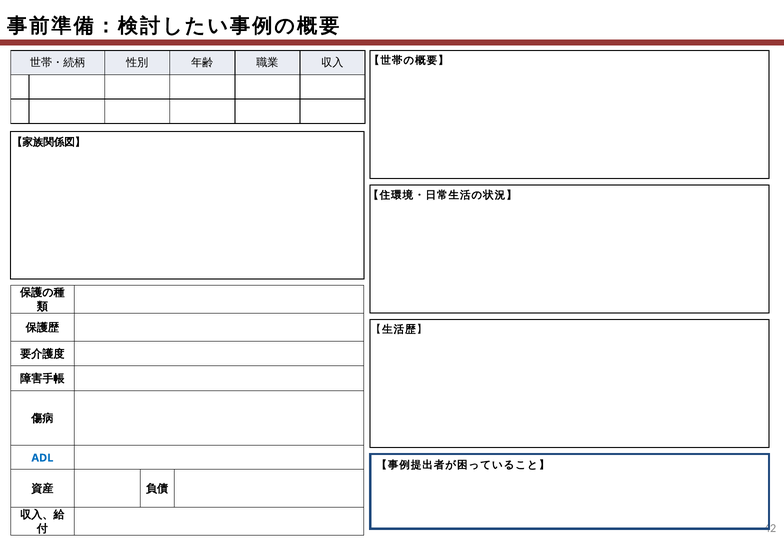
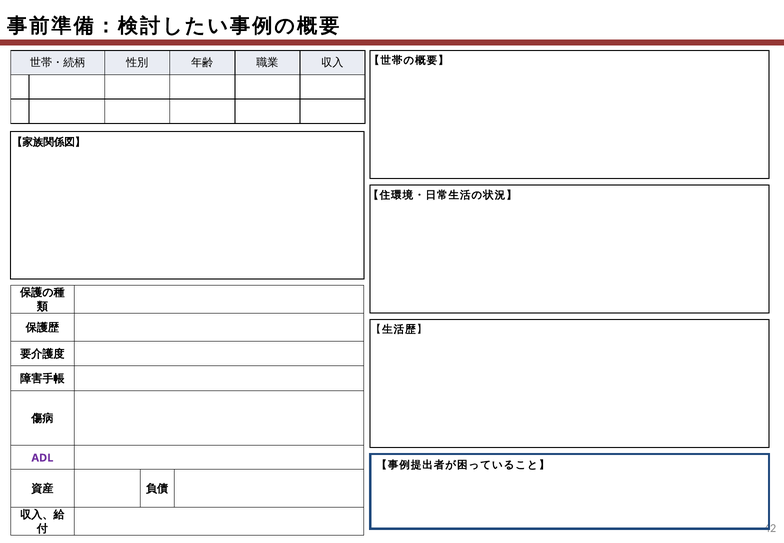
ADL colour: blue -> purple (42, 458)
